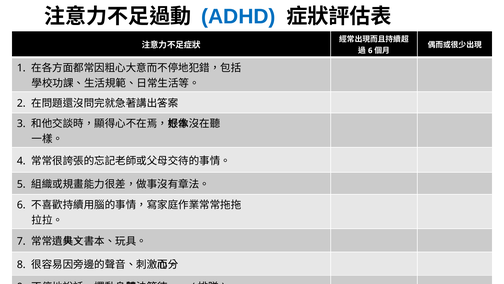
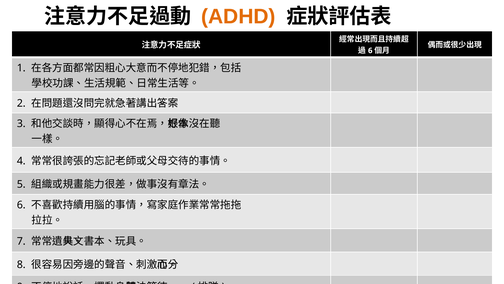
ADHD colour: blue -> orange (238, 17)
